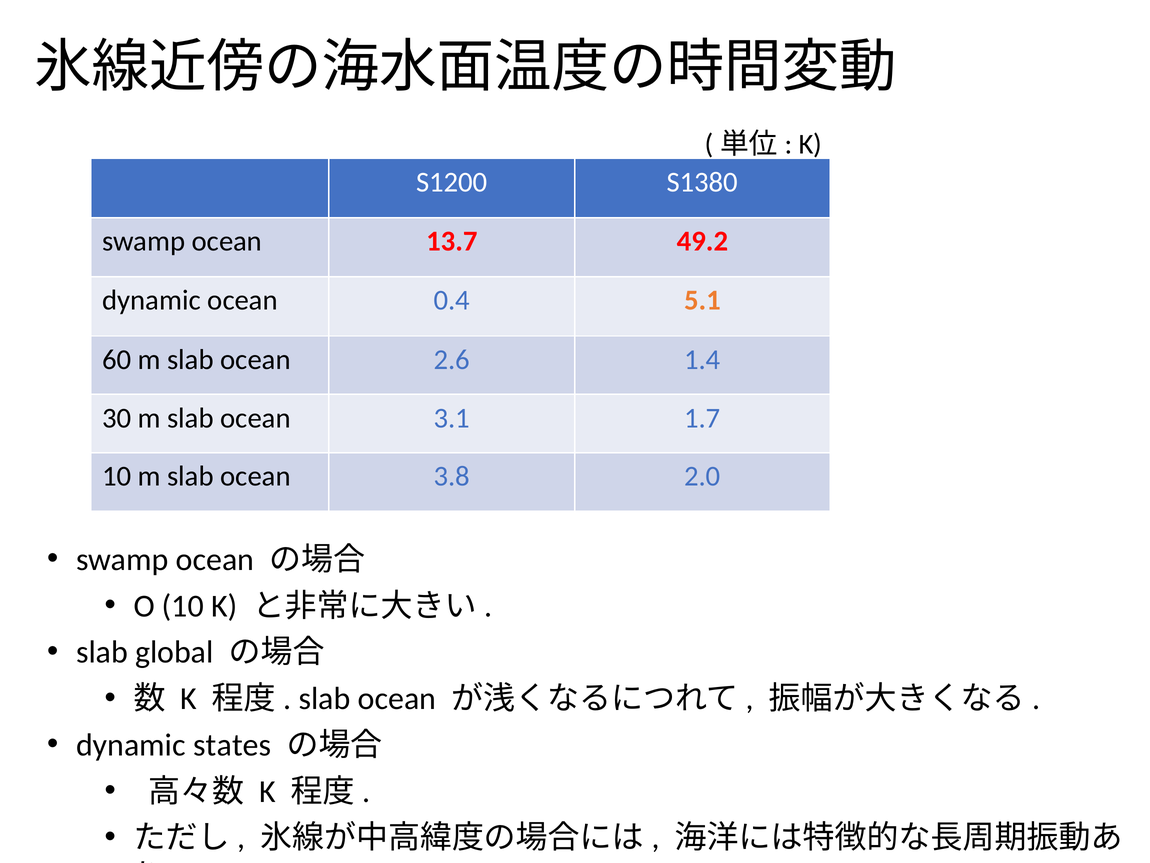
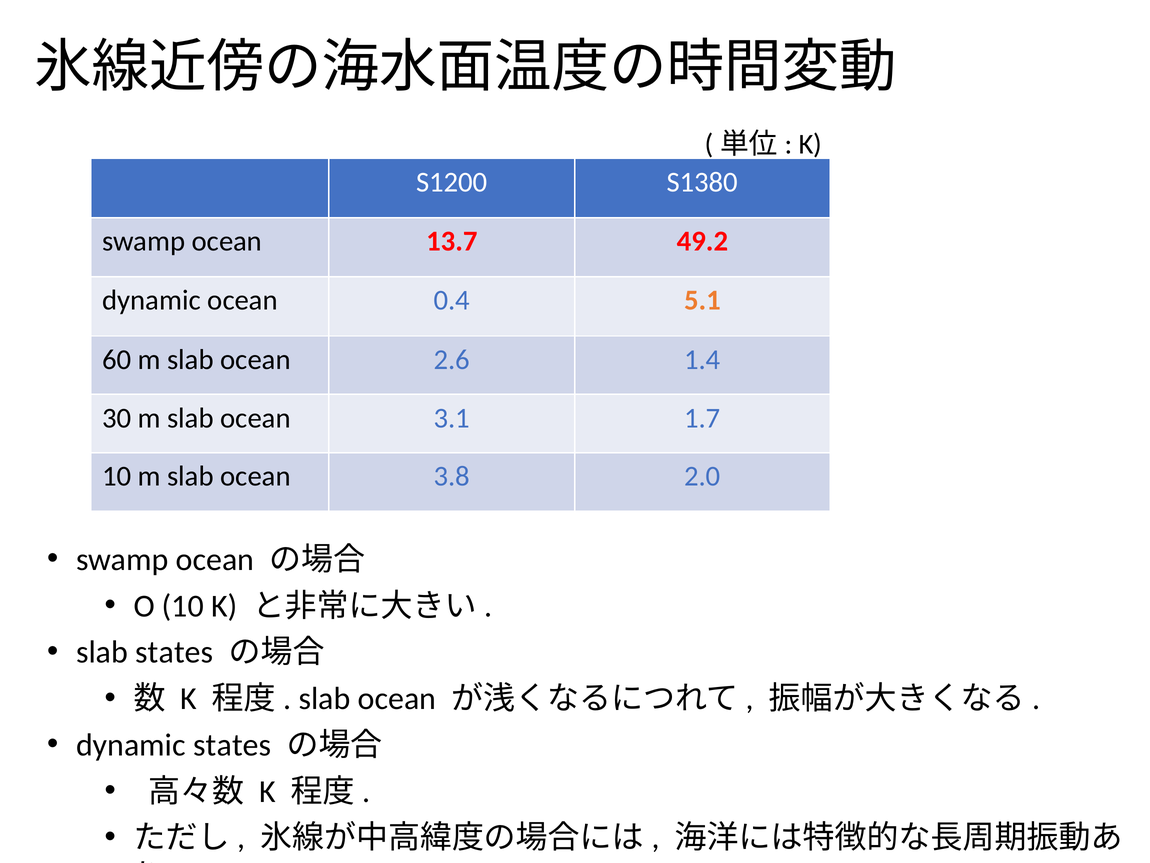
slab global: global -> states (174, 652)
